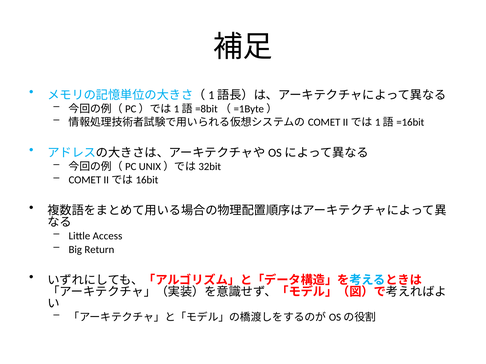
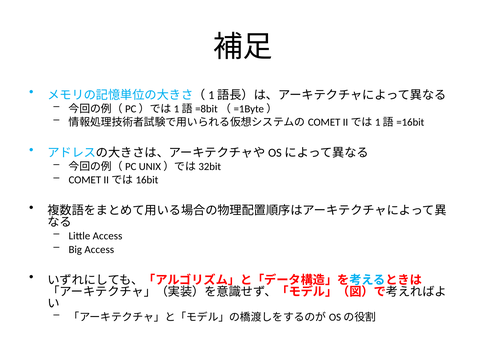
Big Return: Return -> Access (99, 250)
